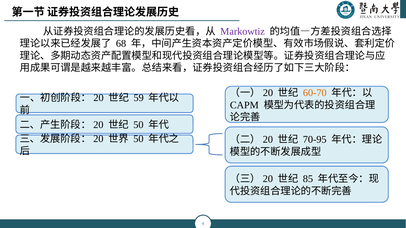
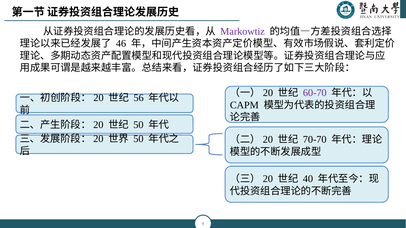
68: 68 -> 46 (121, 44)
60-70 colour: orange -> purple (315, 93)
59: 59 -> 56 (139, 98)
70-95: 70-95 -> 70-70 (315, 140)
85: 85 -> 40 (308, 179)
